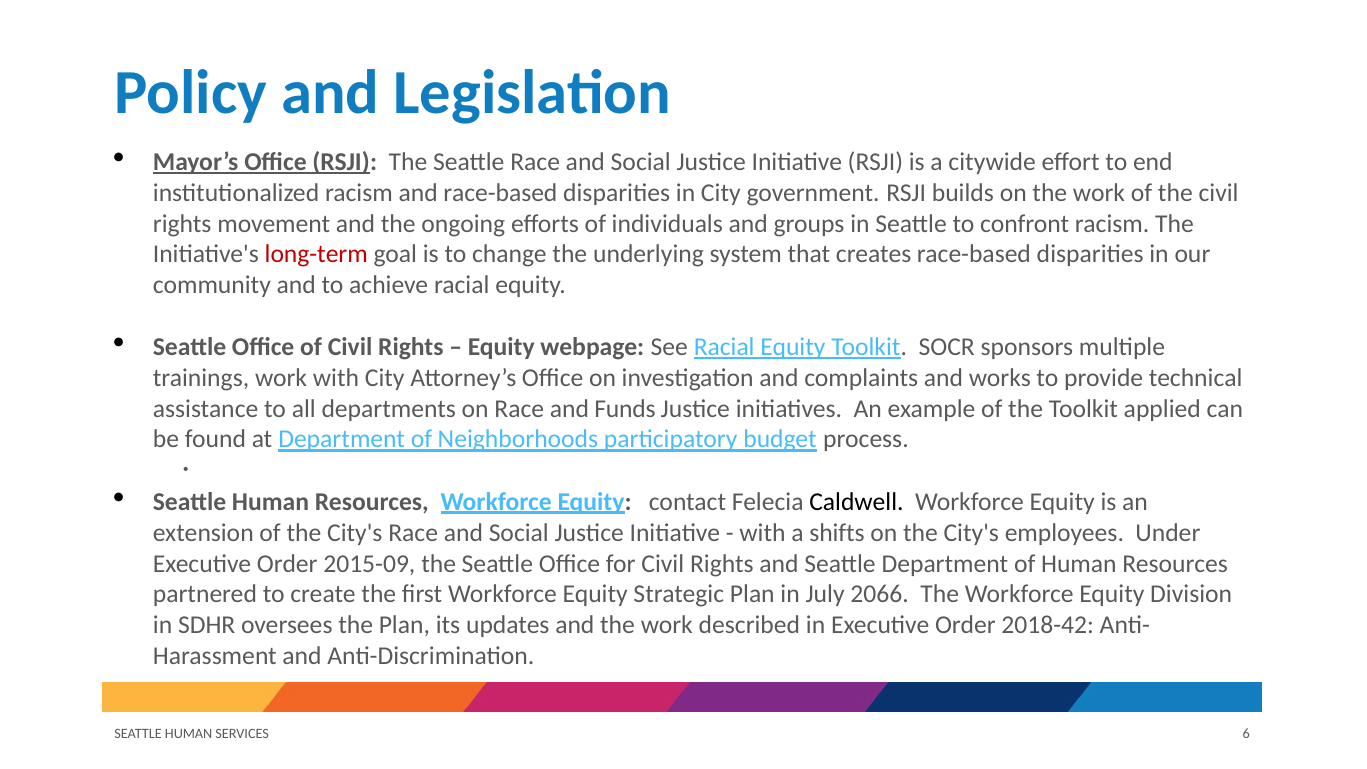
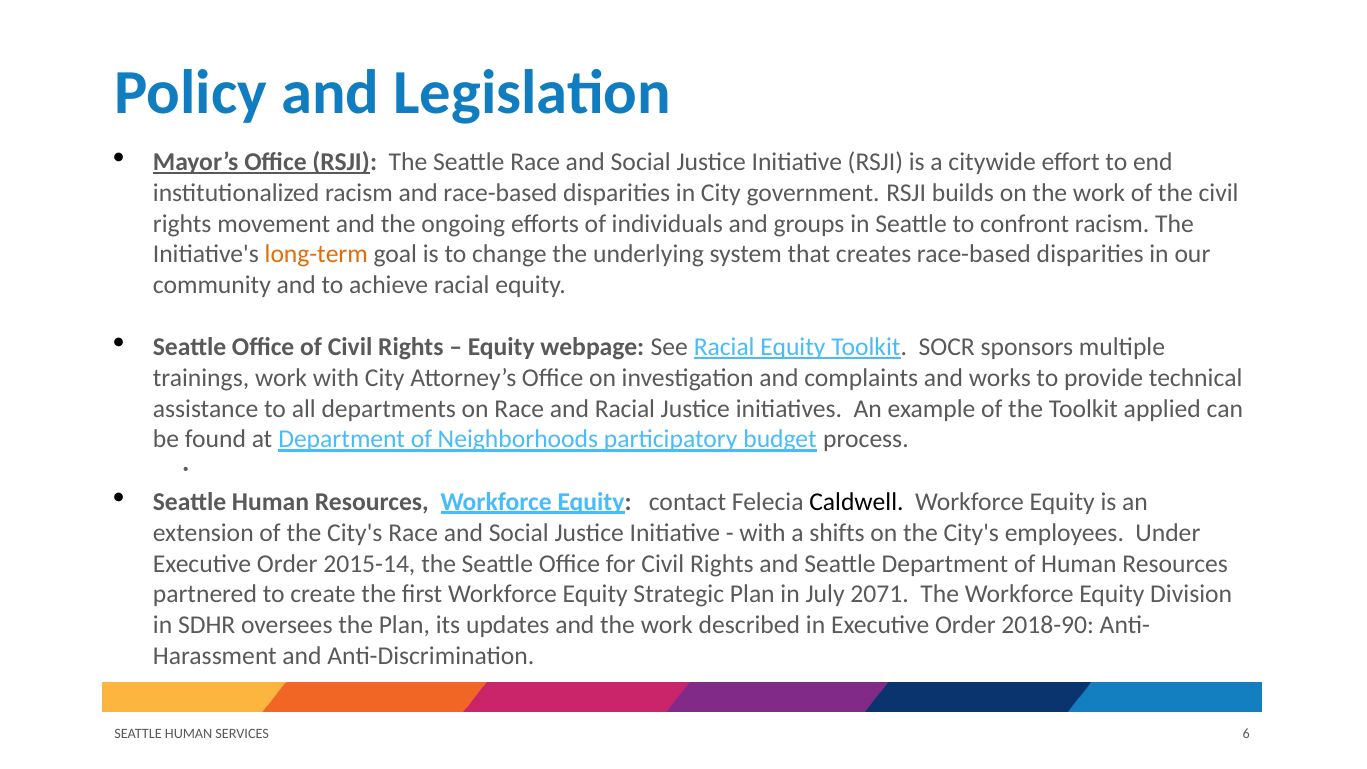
long-term colour: red -> orange (316, 254)
and Funds: Funds -> Racial (625, 409)
2015-09: 2015-09 -> 2015-14 (369, 564)
2066: 2066 -> 2071 (880, 594)
2018-42: 2018-42 -> 2018-90 (1048, 625)
